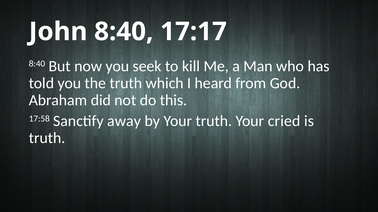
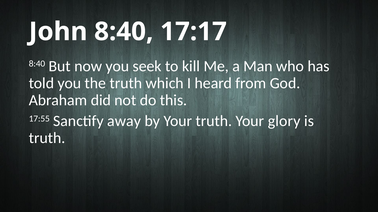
17:58: 17:58 -> 17:55 (39, 119)
cried: cried -> glory (284, 121)
